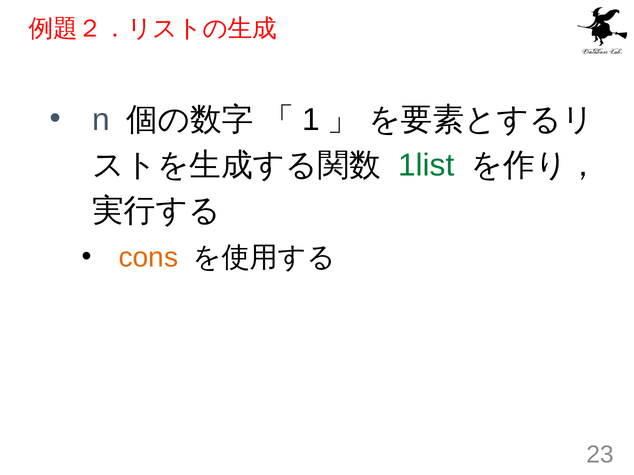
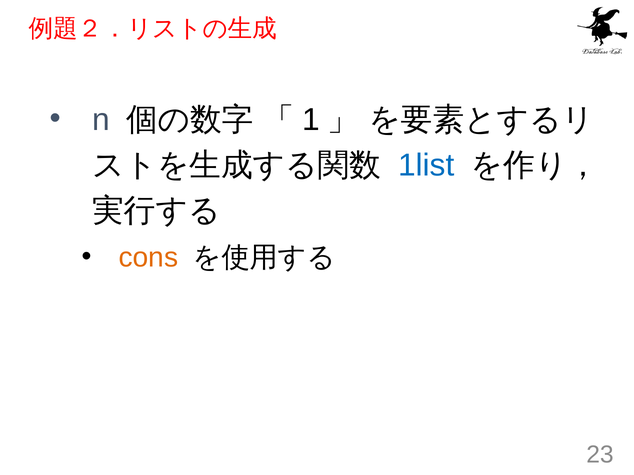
1list colour: green -> blue (426, 165)
